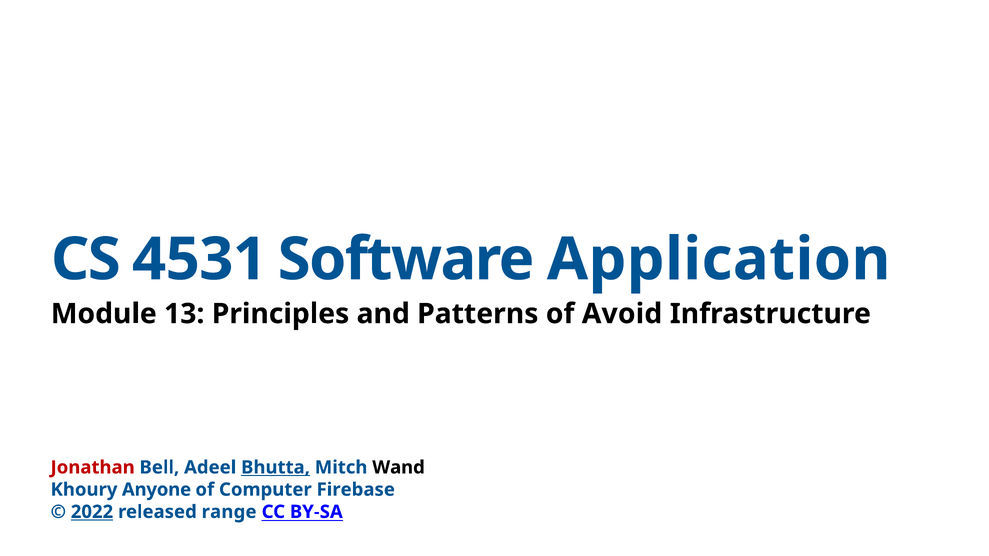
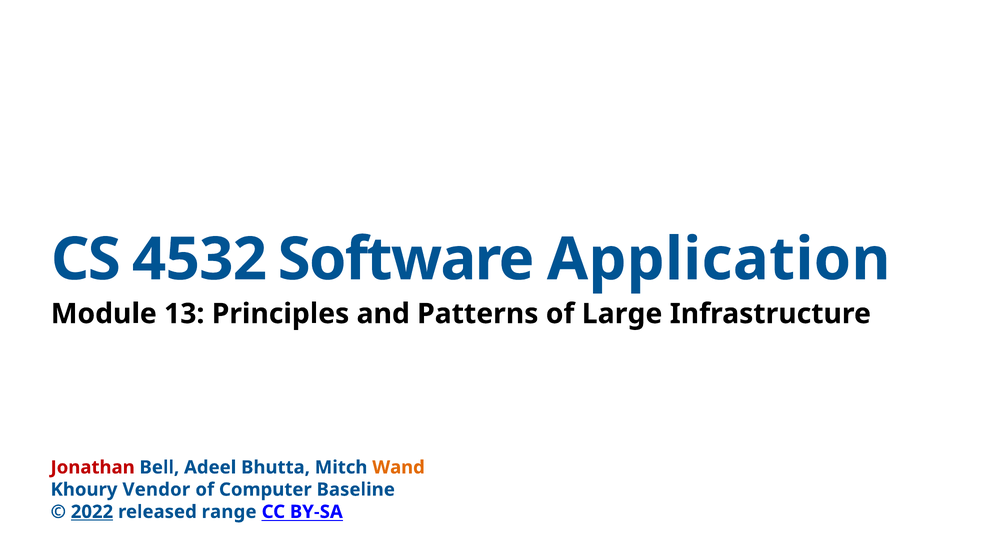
4531: 4531 -> 4532 (200, 260)
Avoid: Avoid -> Large (622, 314)
Bhutta underline: present -> none (276, 468)
Wand colour: black -> orange (399, 468)
Anyone: Anyone -> Vendor (156, 490)
Firebase: Firebase -> Baseline (356, 490)
